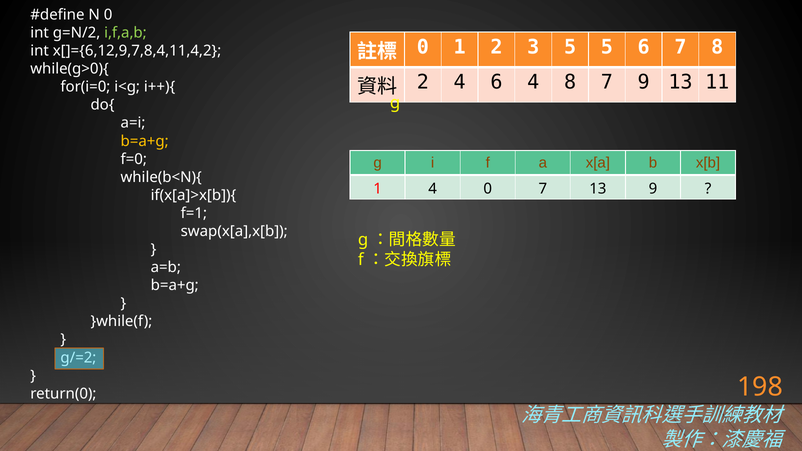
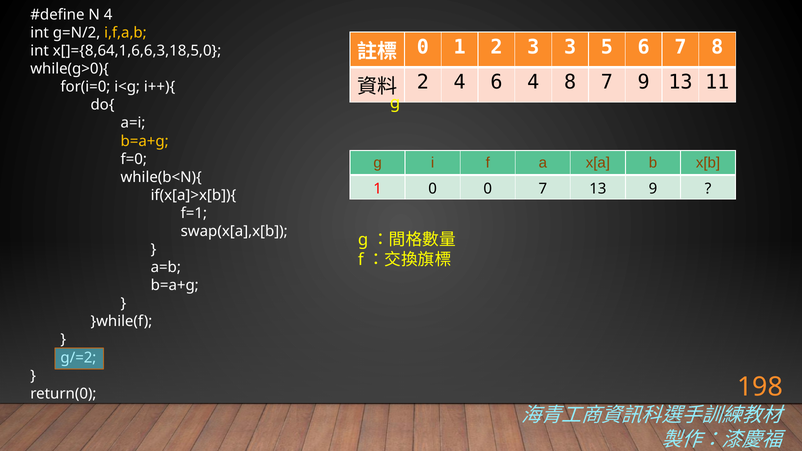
N 0: 0 -> 4 (108, 15)
i,f,a,b colour: light green -> yellow (125, 33)
3 5: 5 -> 3 (570, 47)
x[]={6,12,9,7,8,4,11,4,2: x[]={6,12,9,7,8,4,11,4,2 -> x[]={8,64,1,6,6,3,18,5,0 (137, 51)
1 4: 4 -> 0 (433, 189)
